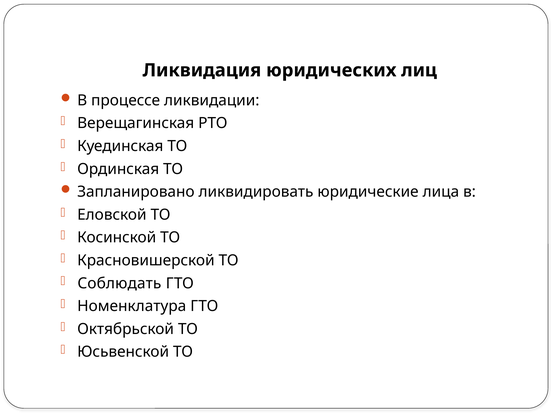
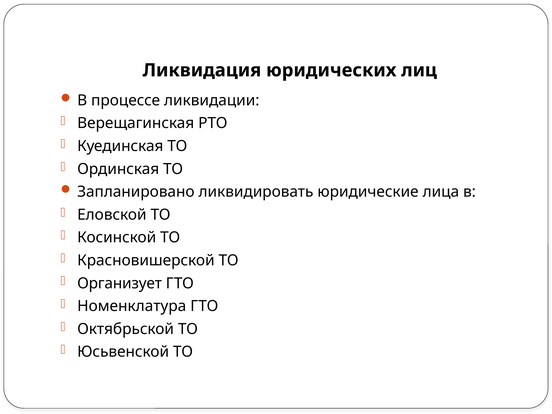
Соблюдать: Соблюдать -> Организует (120, 283)
